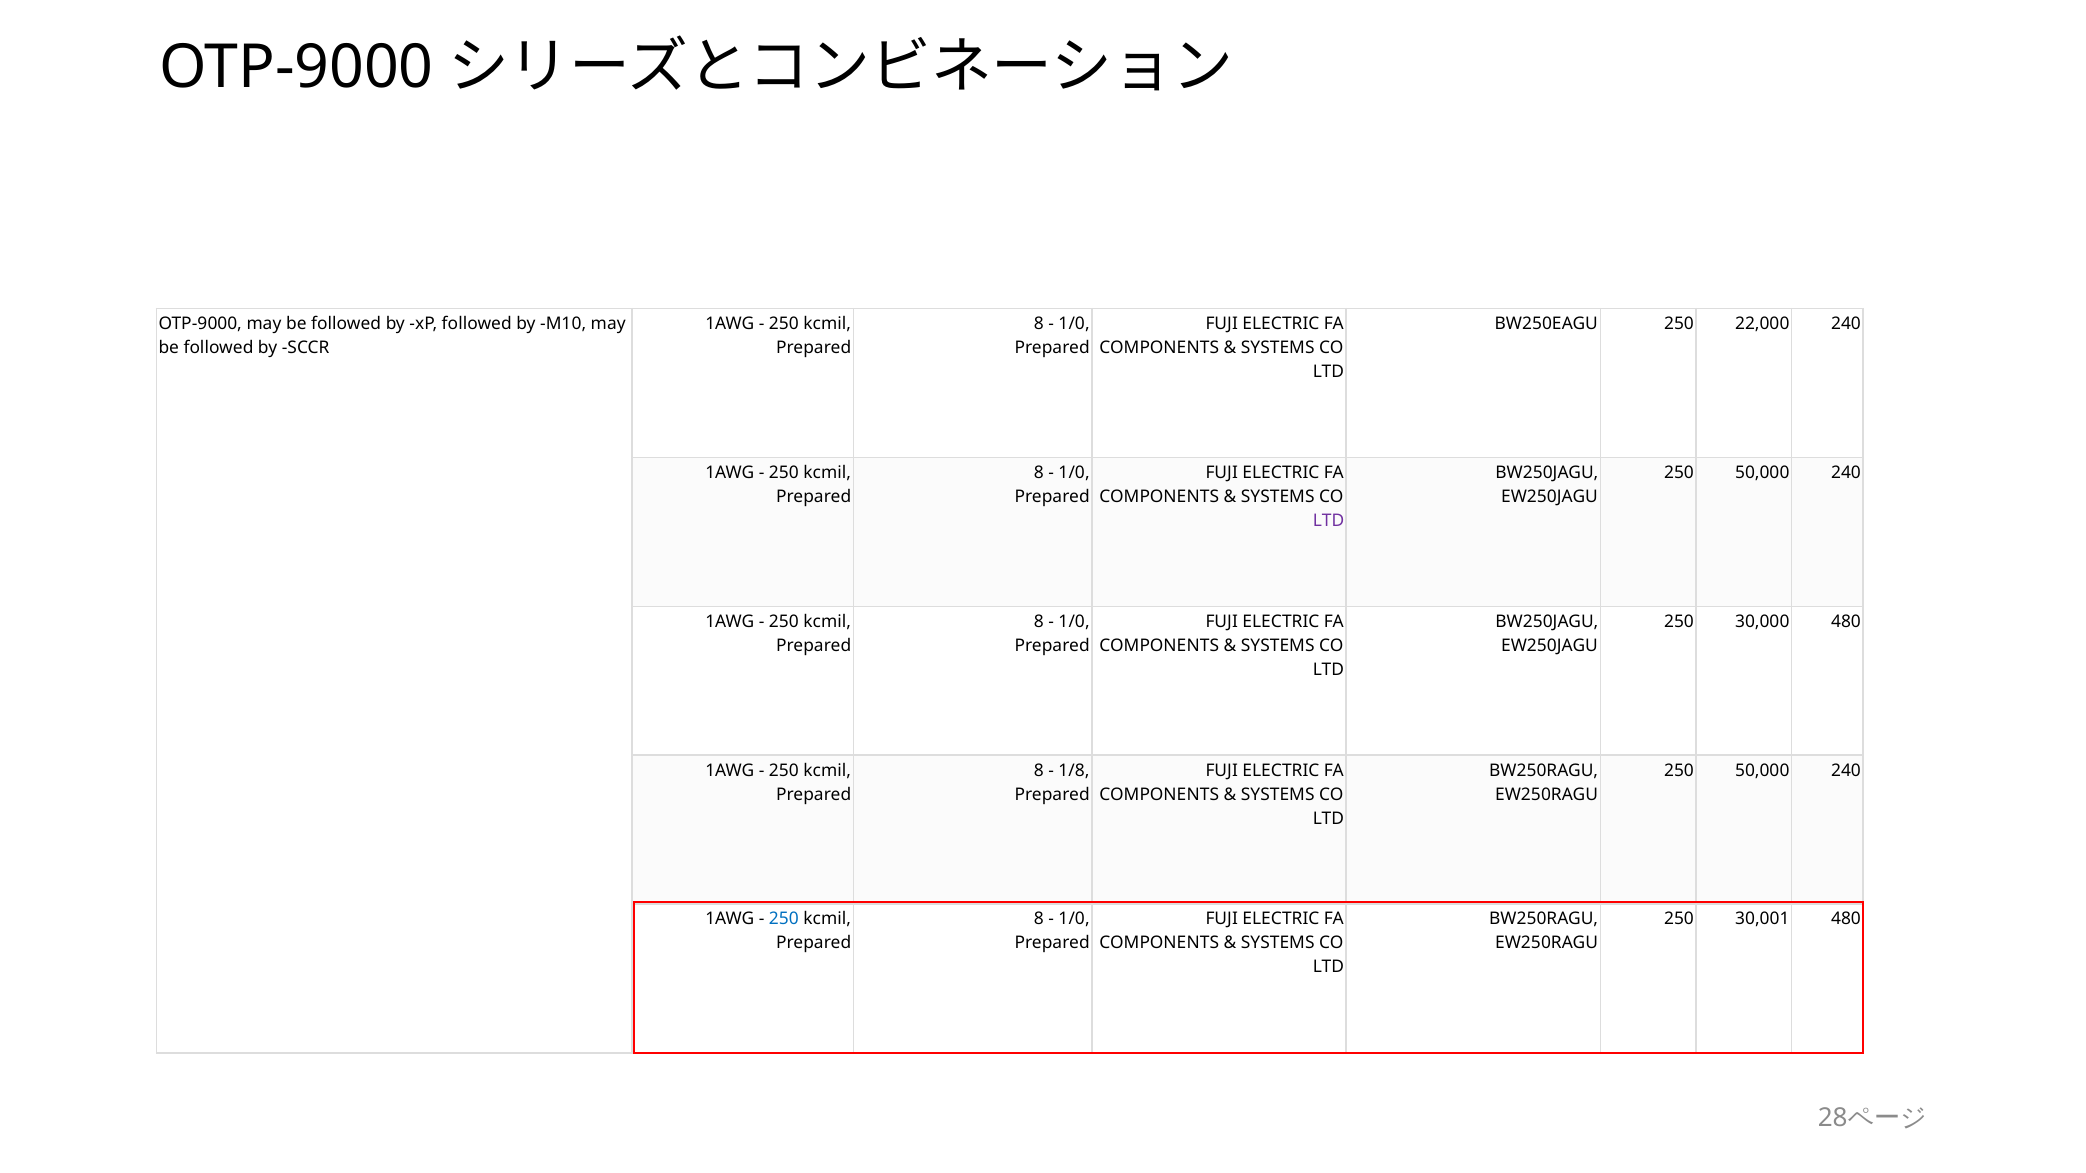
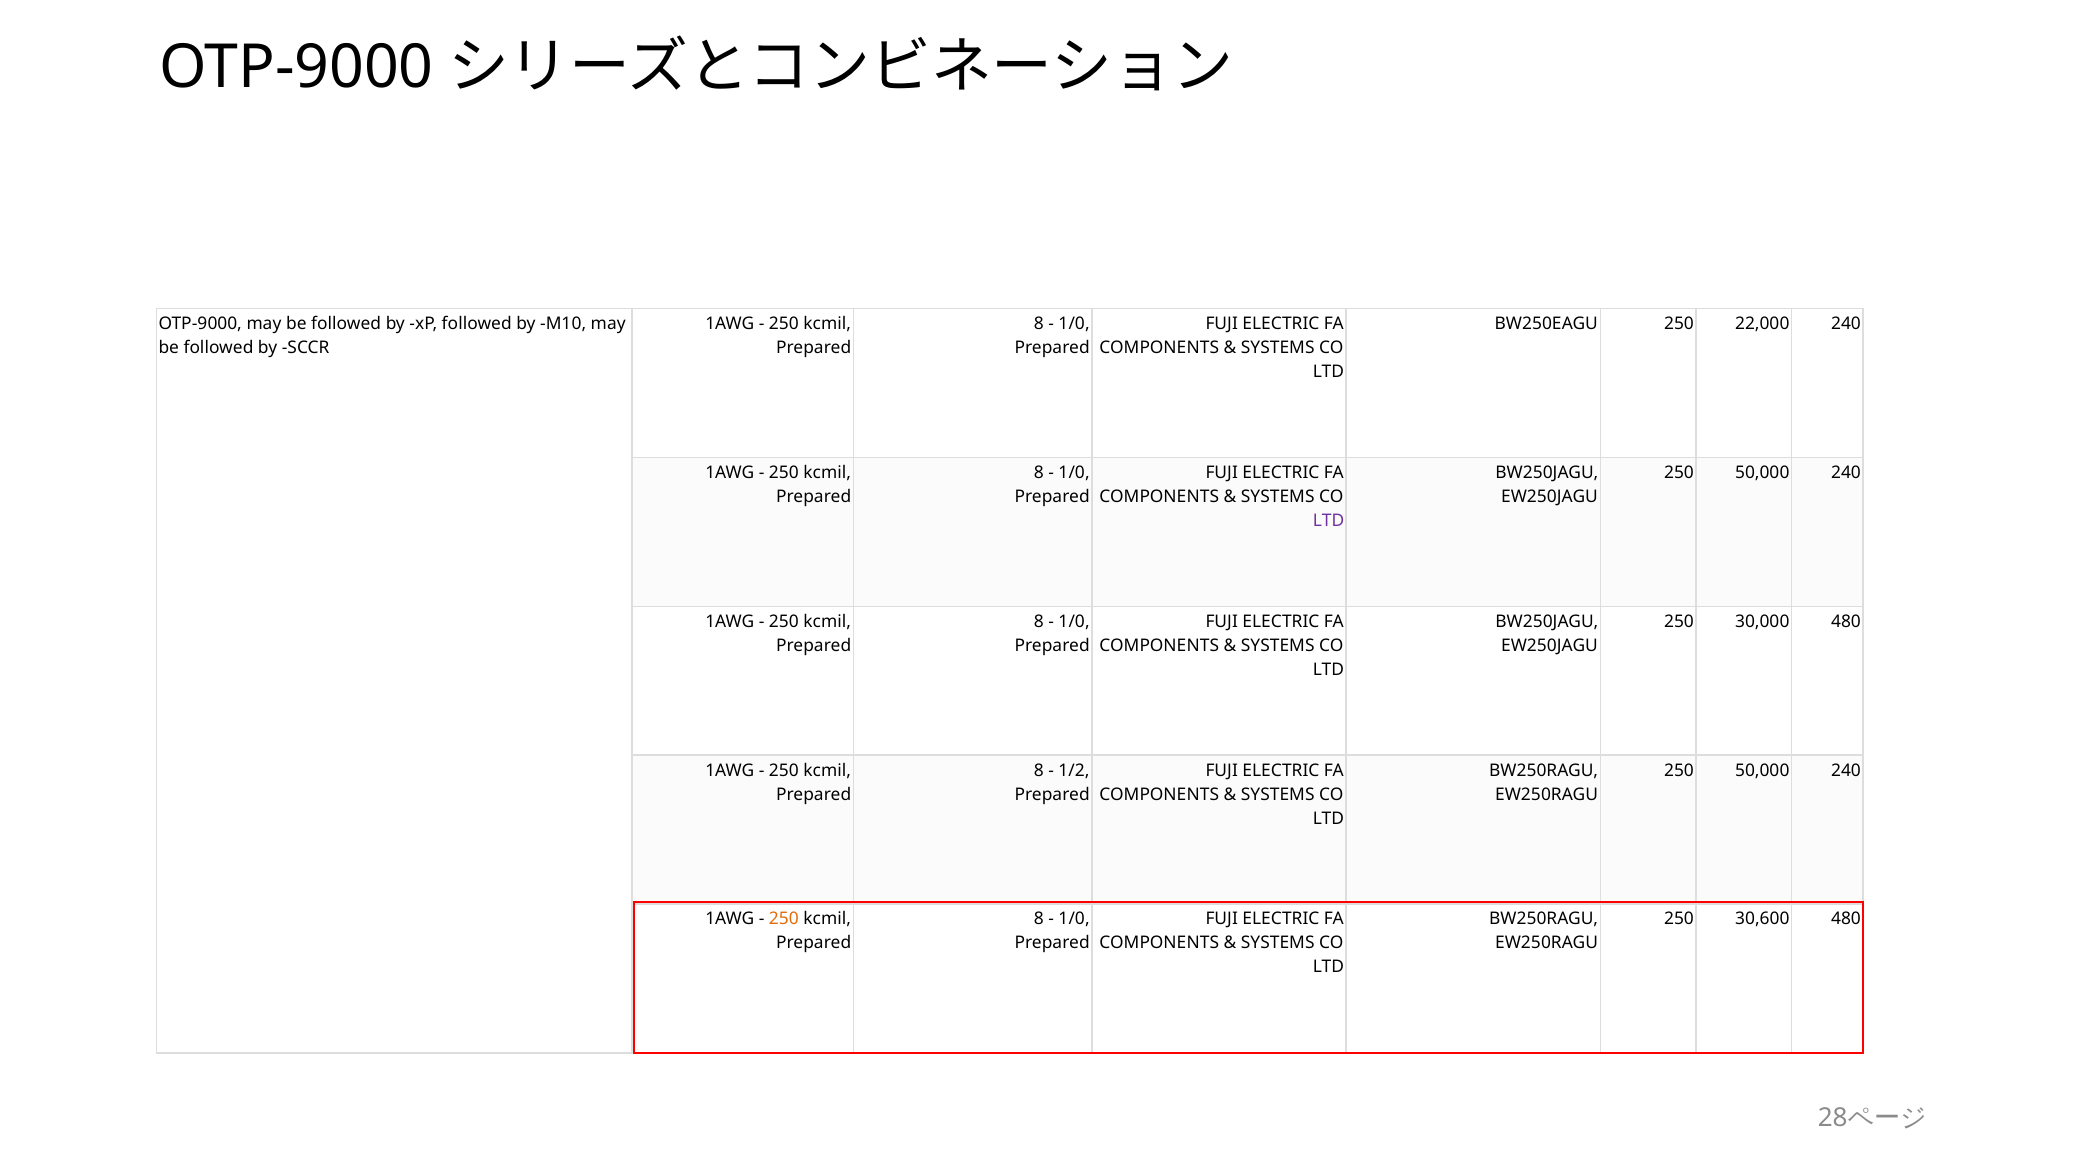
1/8: 1/8 -> 1/2 (1074, 771)
250 colour: blue -> orange (784, 919)
30,001: 30,001 -> 30,600 (1762, 919)
